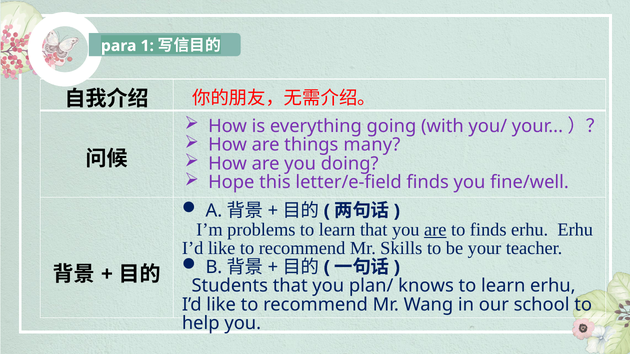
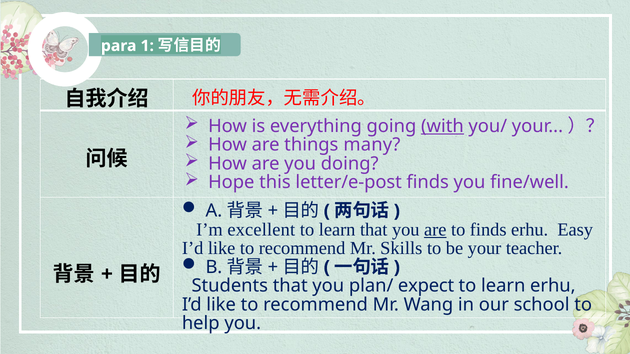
with underline: none -> present (442, 126)
letter/e-field: letter/e-field -> letter/e-post (349, 183)
problems: problems -> excellent (261, 230)
erhu Erhu: Erhu -> Easy (575, 230)
knows: knows -> expect (426, 286)
